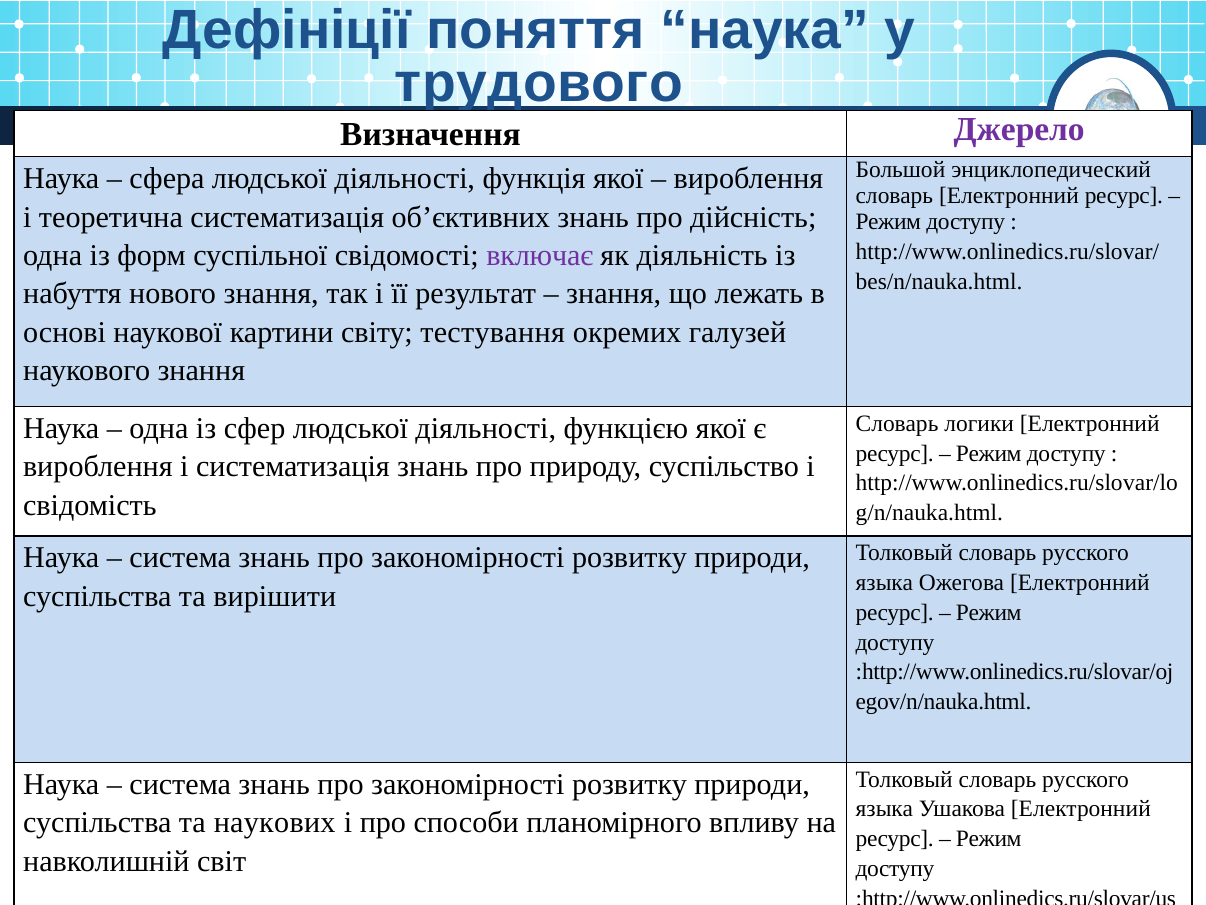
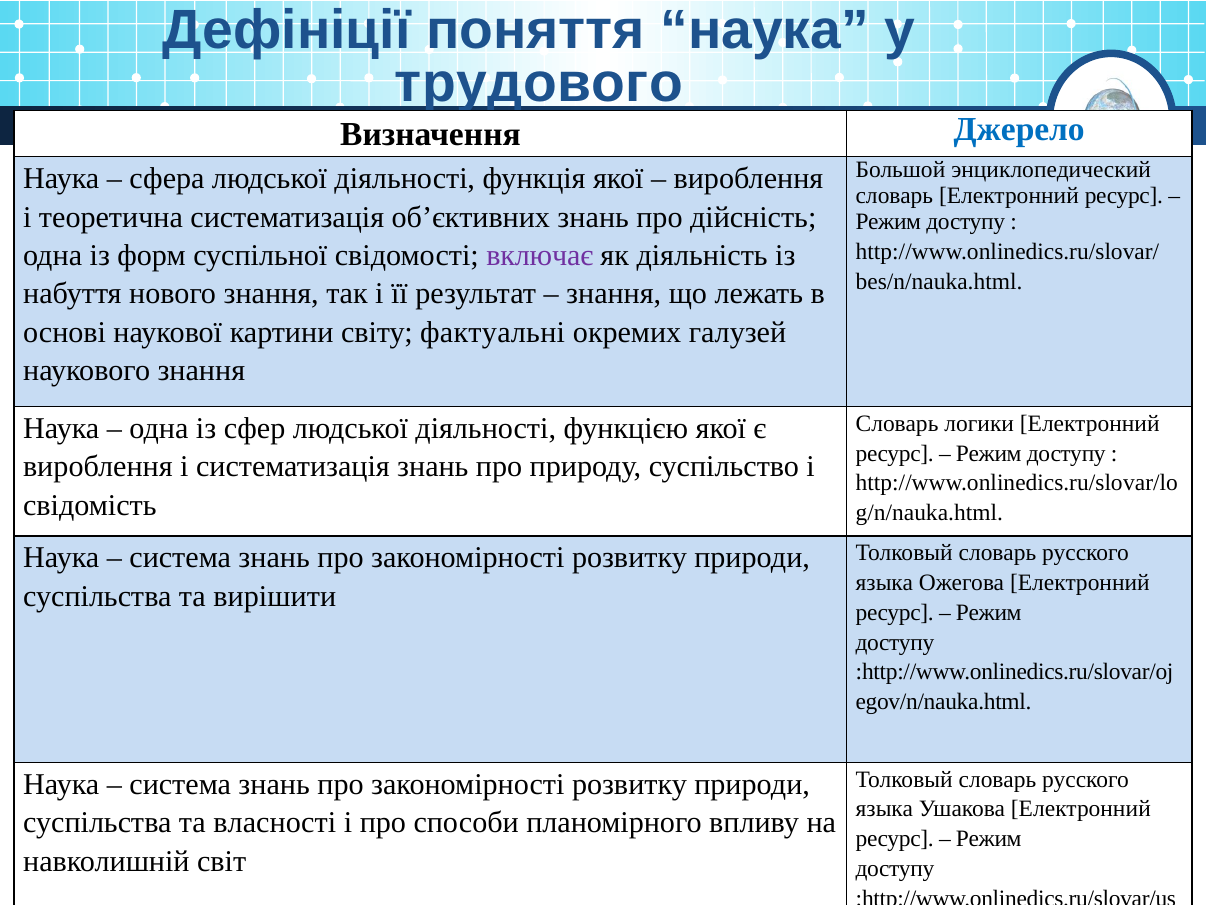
Джерело colour: purple -> blue (1019, 129)
тестування: тестування -> фактуальні (493, 332)
наукових: наукових -> власності (275, 822)
